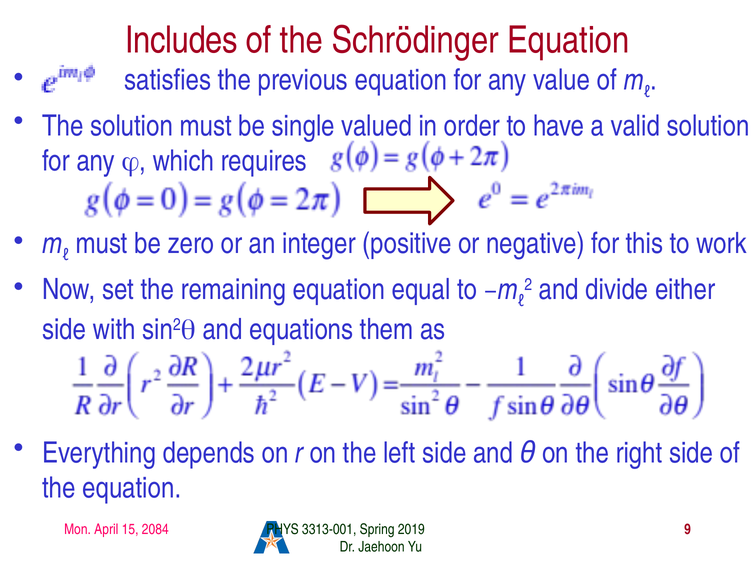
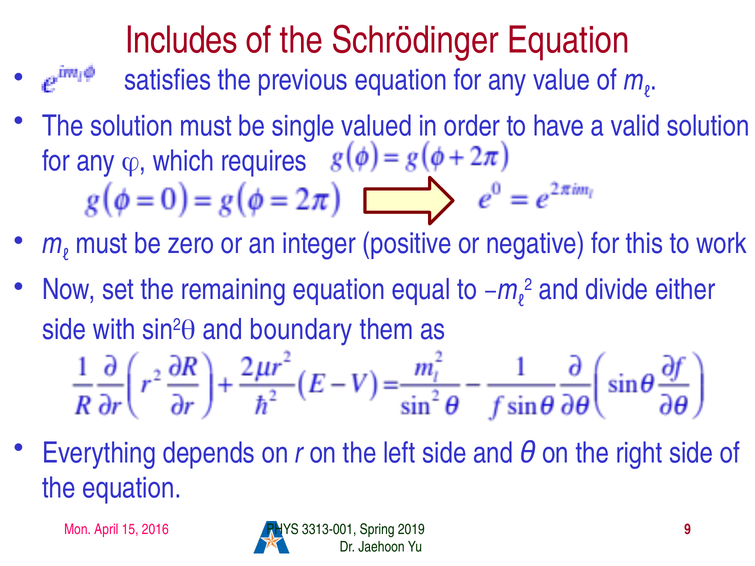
equations: equations -> boundary (301, 330)
2084: 2084 -> 2016 (155, 530)
